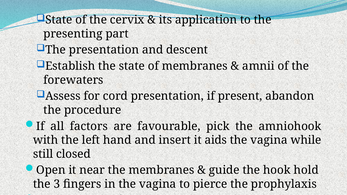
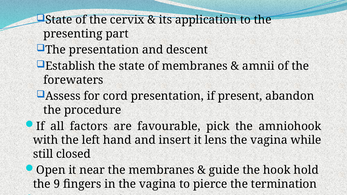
aids: aids -> lens (216, 140)
3: 3 -> 9 (57, 184)
prophylaxis: prophylaxis -> termination (284, 184)
